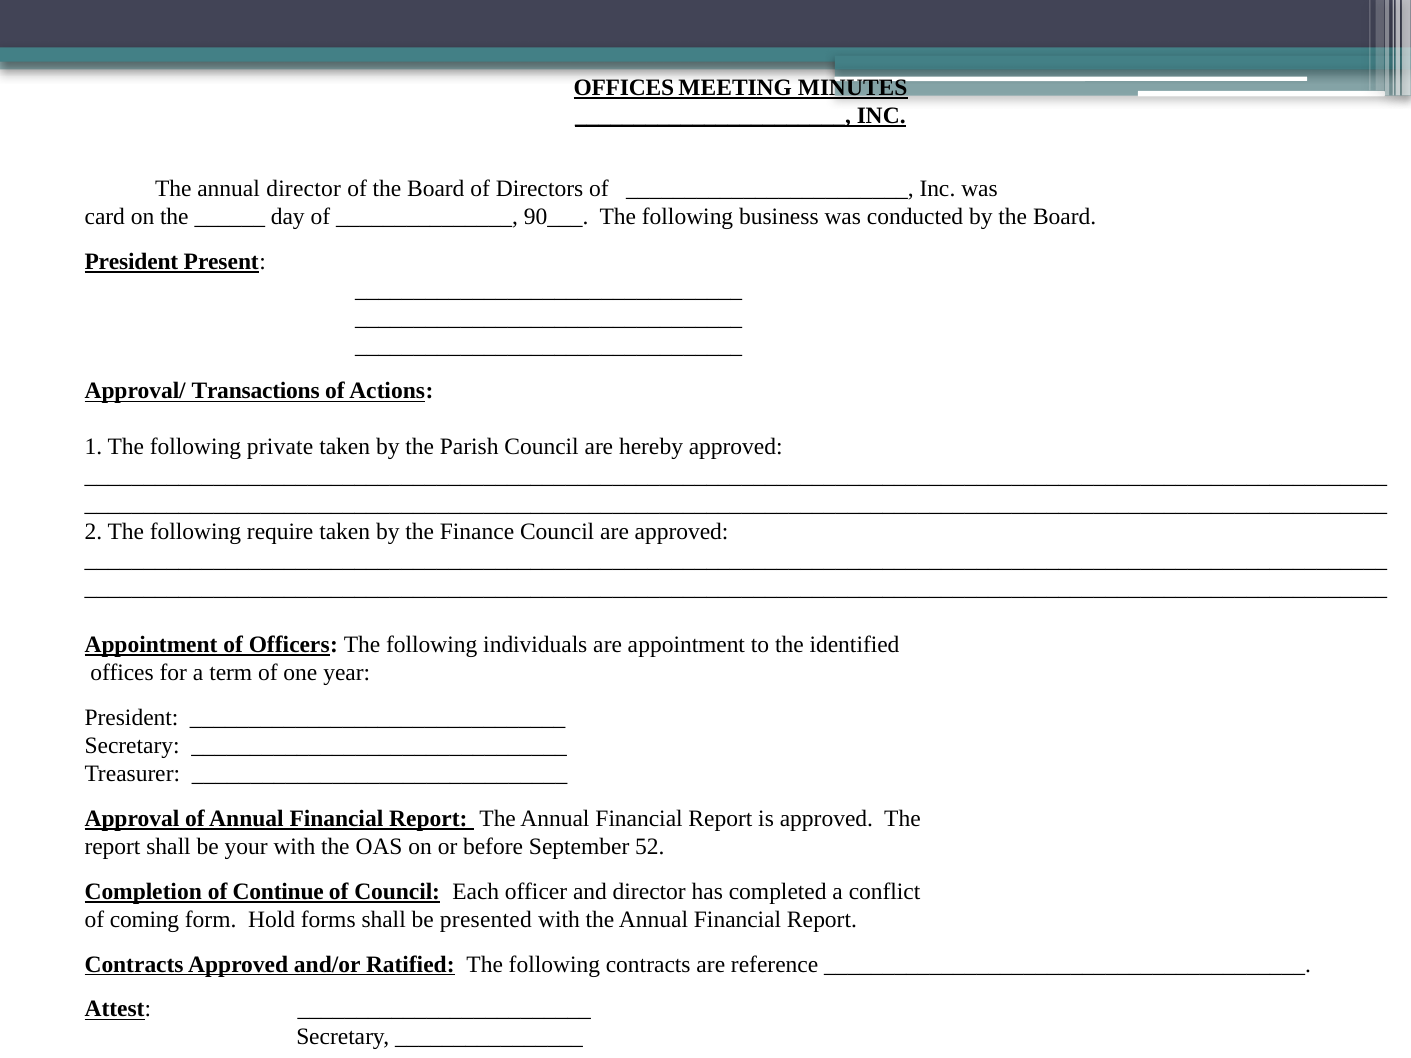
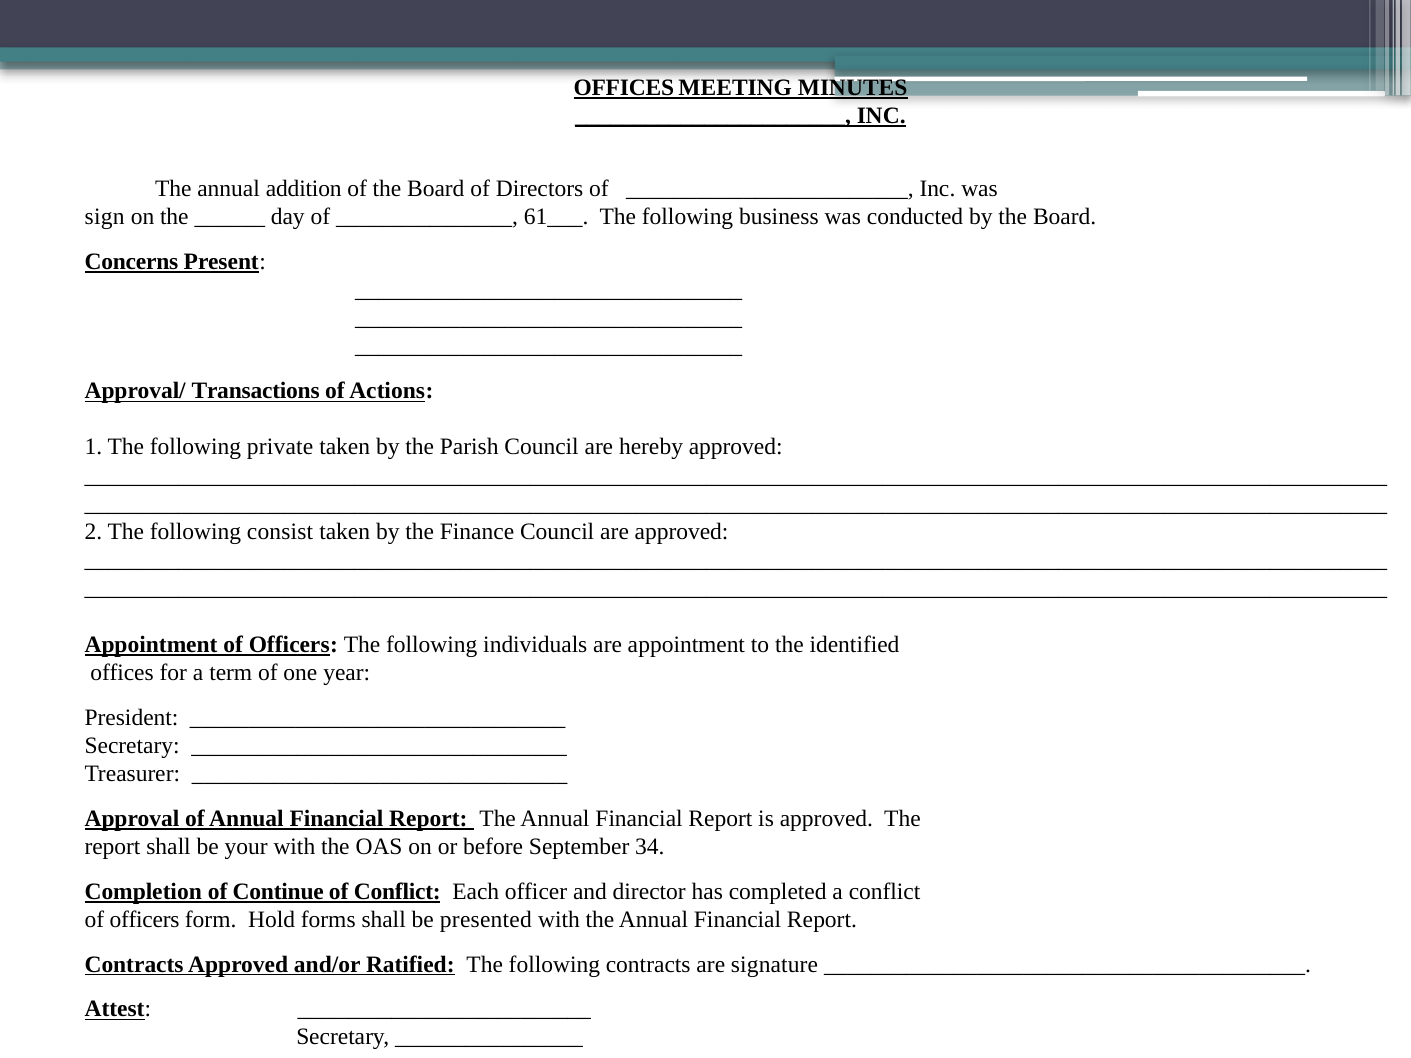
annual director: director -> addition (304, 189)
card: card -> sign (105, 217)
90___: 90___ -> 61___ (556, 217)
President: President -> Concerns (131, 262)
require: require -> consist (280, 532)
52: 52 -> 34 (650, 847)
of Council: Council -> Conflict (397, 892)
coming: coming -> officers (145, 920)
reference: reference -> signature (775, 965)
